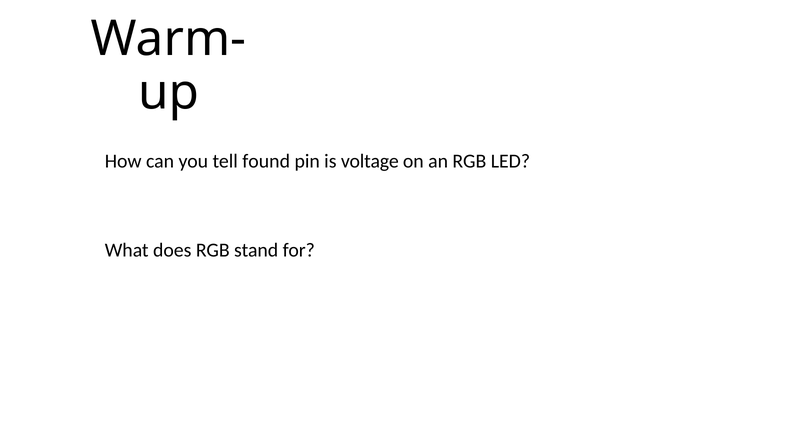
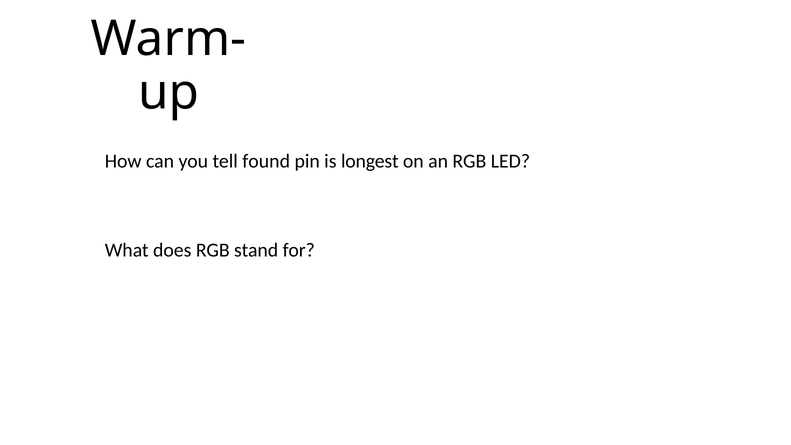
voltage: voltage -> longest (370, 161)
